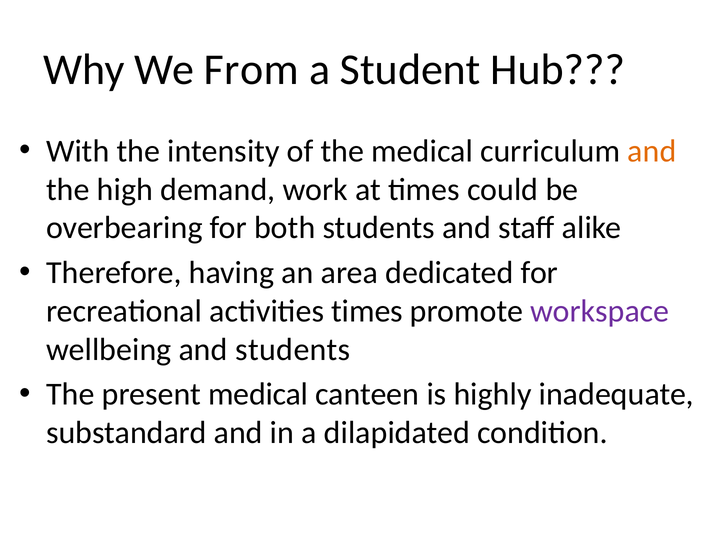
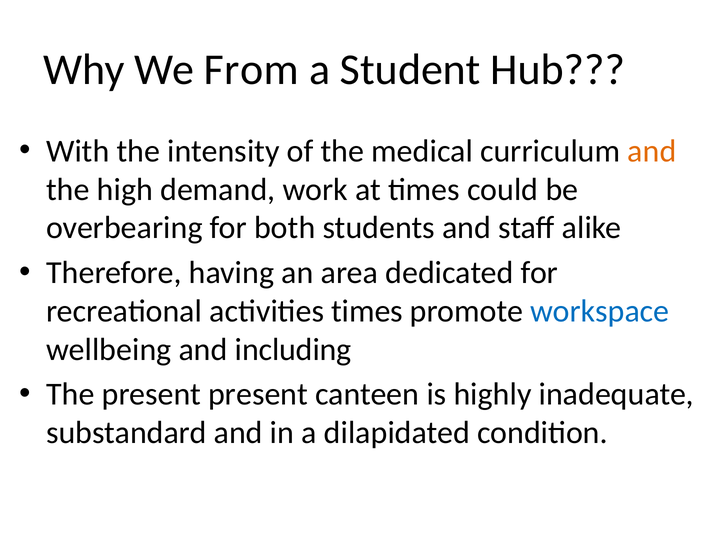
workspace colour: purple -> blue (600, 311)
and students: students -> including (293, 349)
present medical: medical -> present (258, 394)
